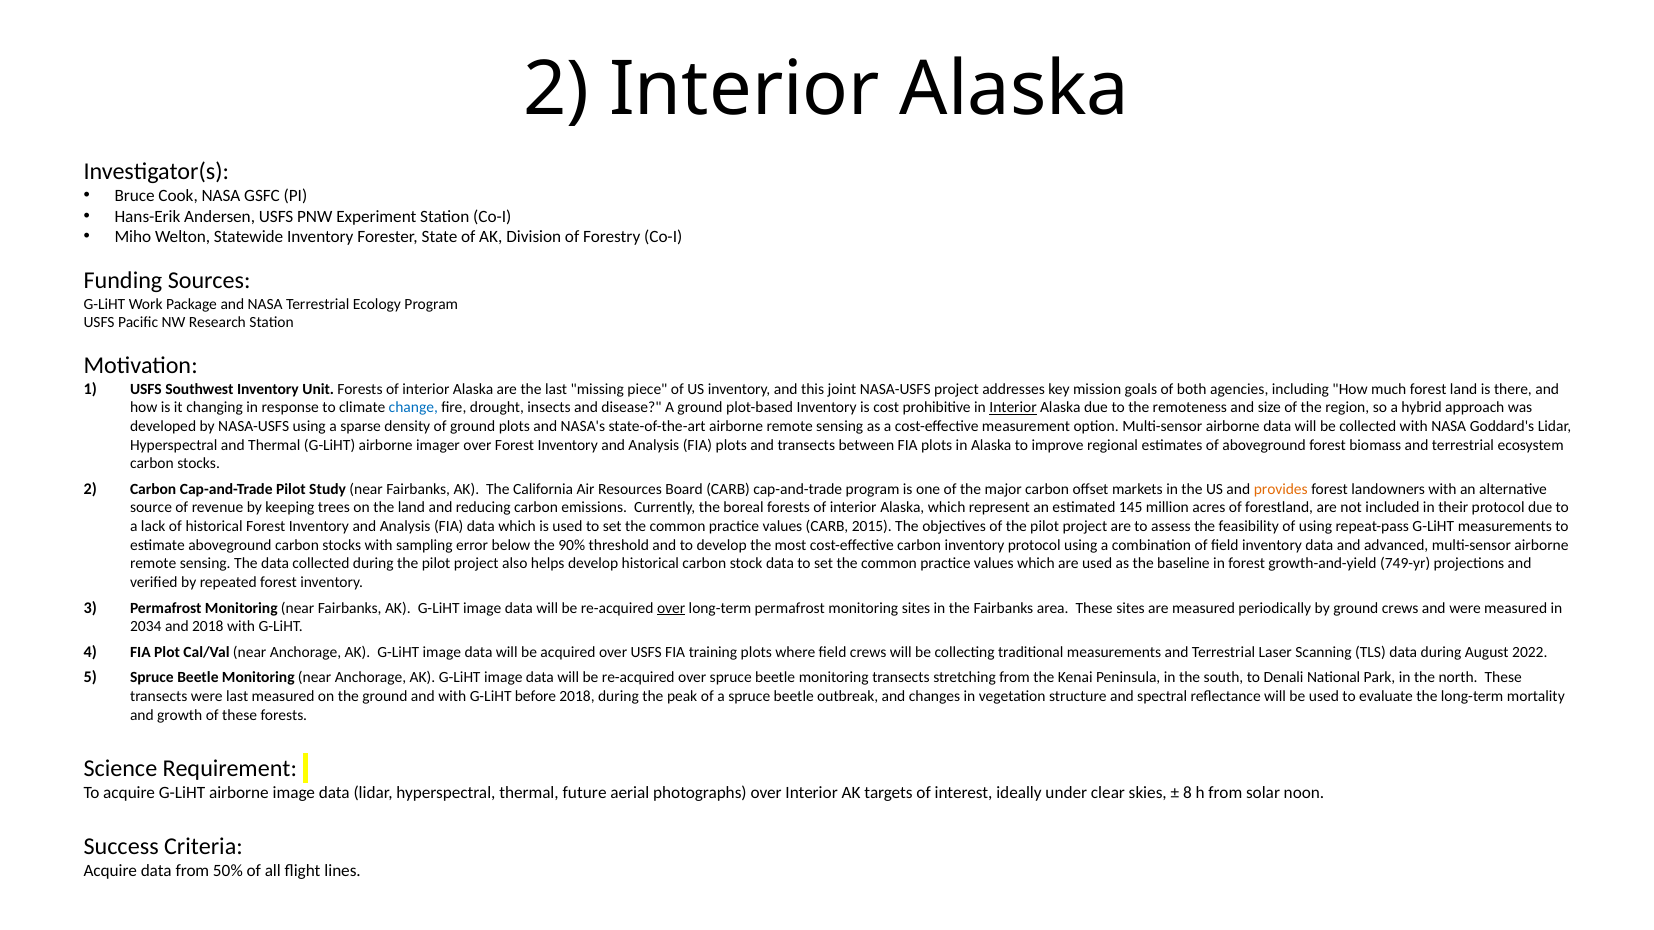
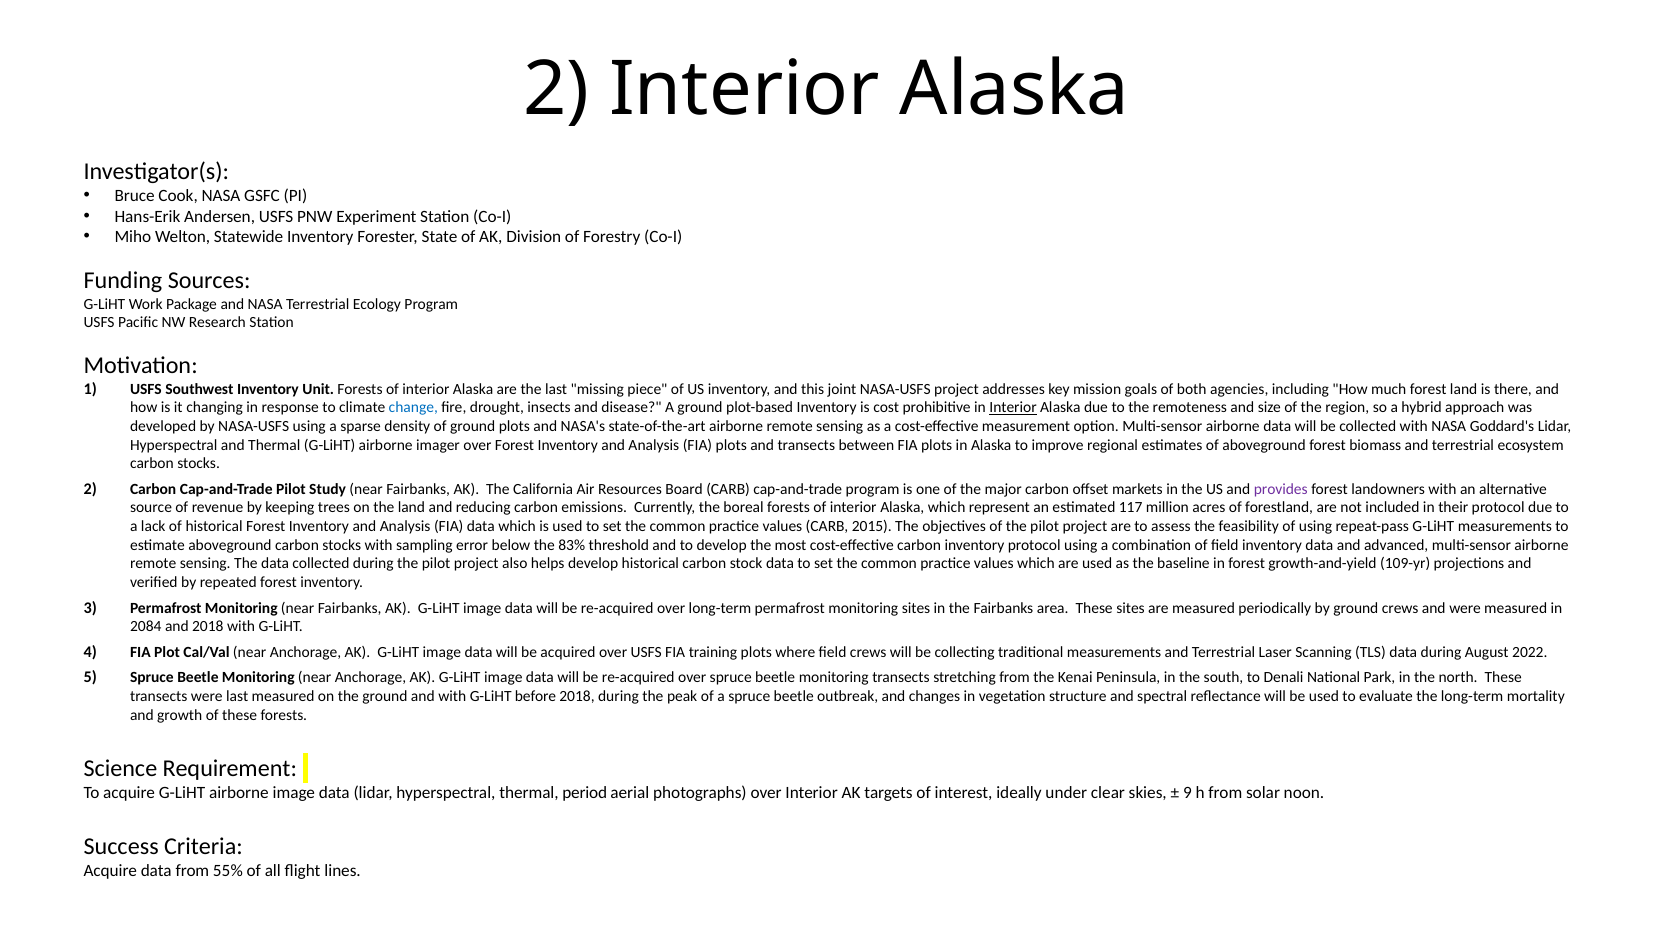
provides colour: orange -> purple (1281, 489)
145: 145 -> 117 (1131, 508)
90%: 90% -> 83% (572, 545)
749-yr: 749-yr -> 109-yr (1405, 564)
over underline: present -> none (671, 608)
2034: 2034 -> 2084 (146, 627)
future: future -> period (585, 793)
8: 8 -> 9 (1187, 793)
50%: 50% -> 55% (228, 872)
